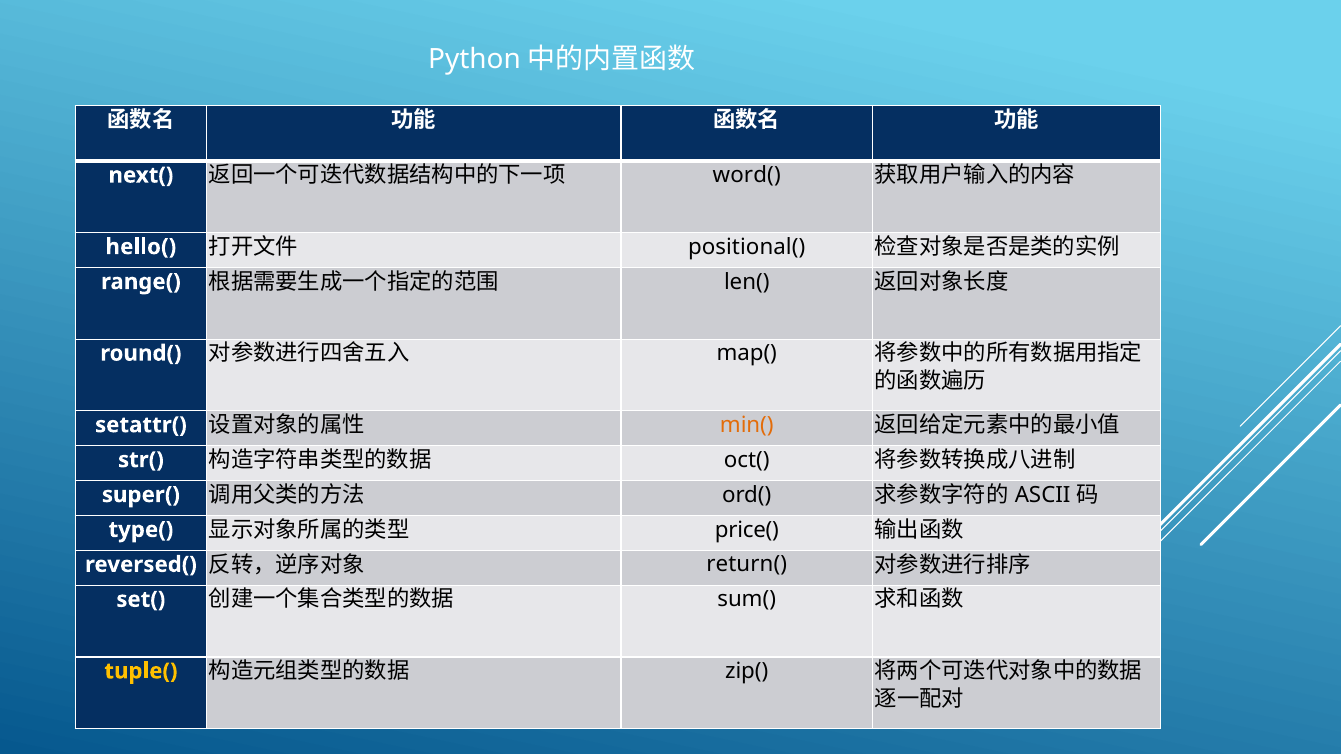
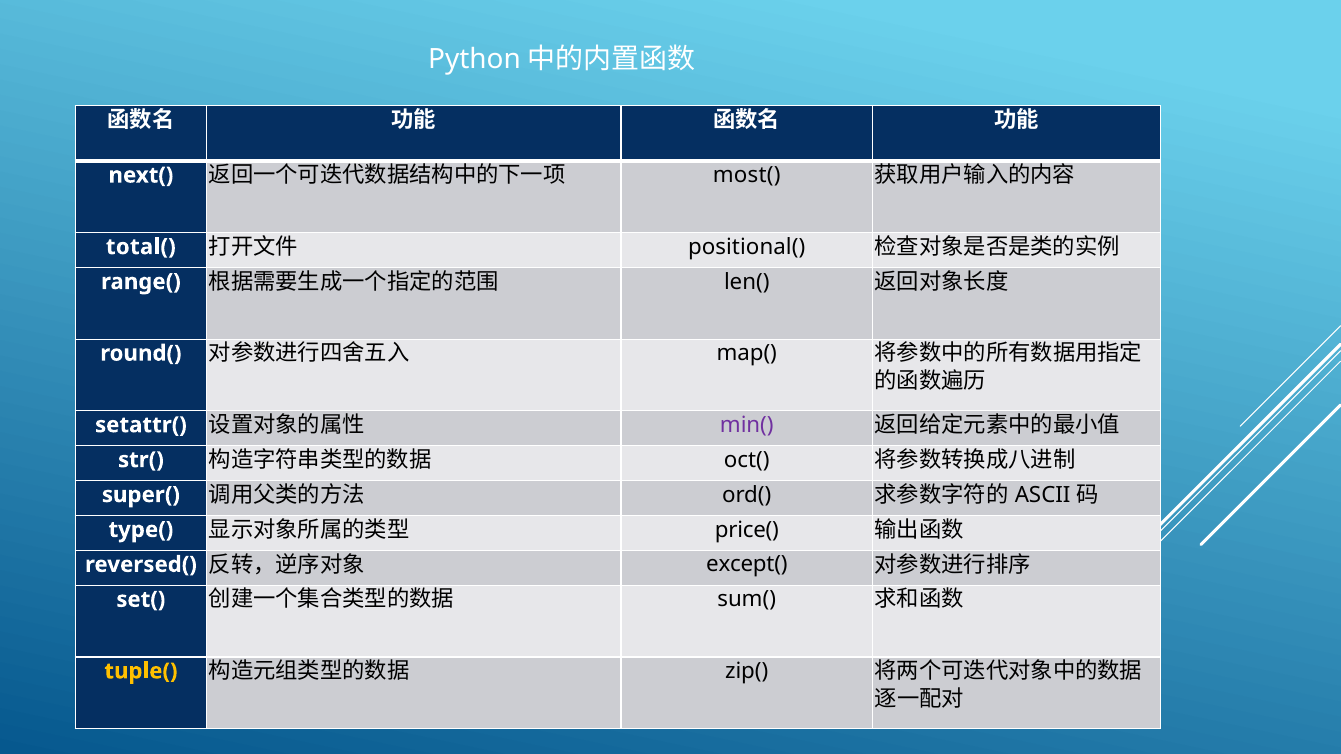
word(: word( -> most( (747, 175)
hello(: hello( -> total( (141, 247)
min( colour: orange -> purple (747, 425)
return(: return( -> except( (747, 565)
